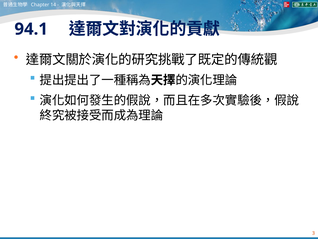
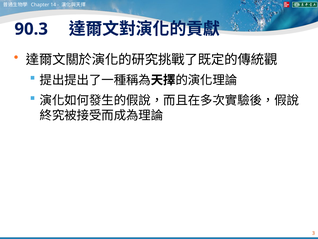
94.1: 94.1 -> 90.3 (31, 29)
